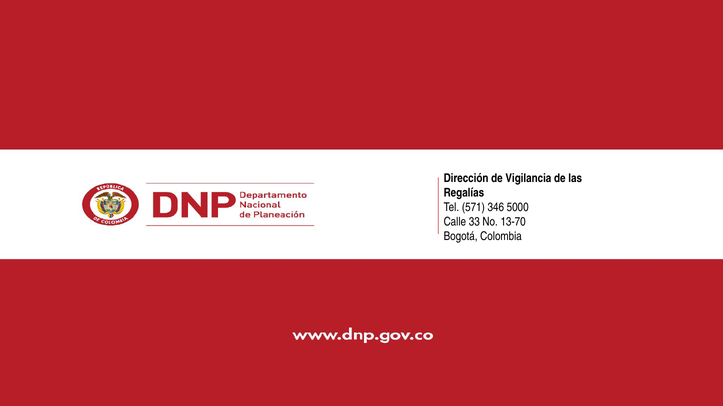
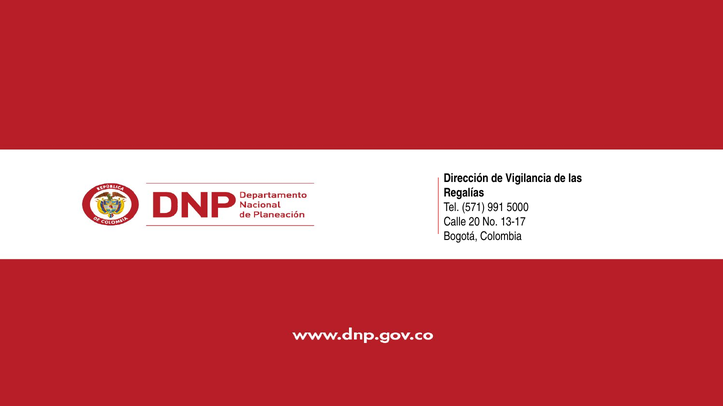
346: 346 -> 991 (496, 208)
33: 33 -> 20 (474, 222)
13-70: 13-70 -> 13-17 (513, 222)
